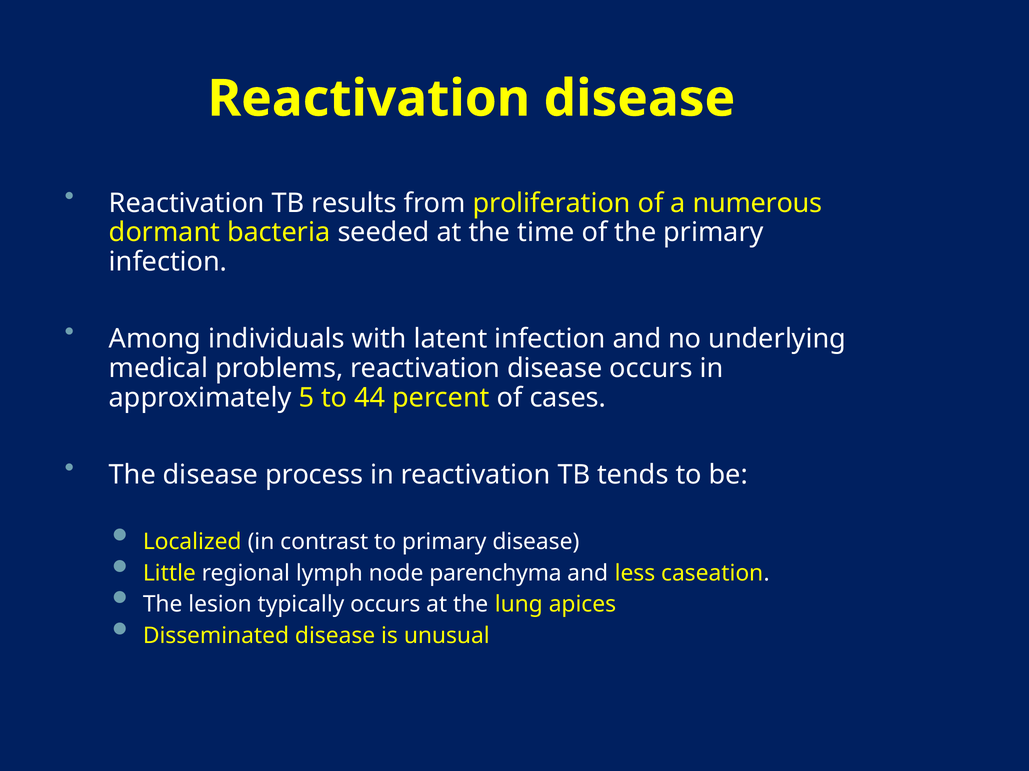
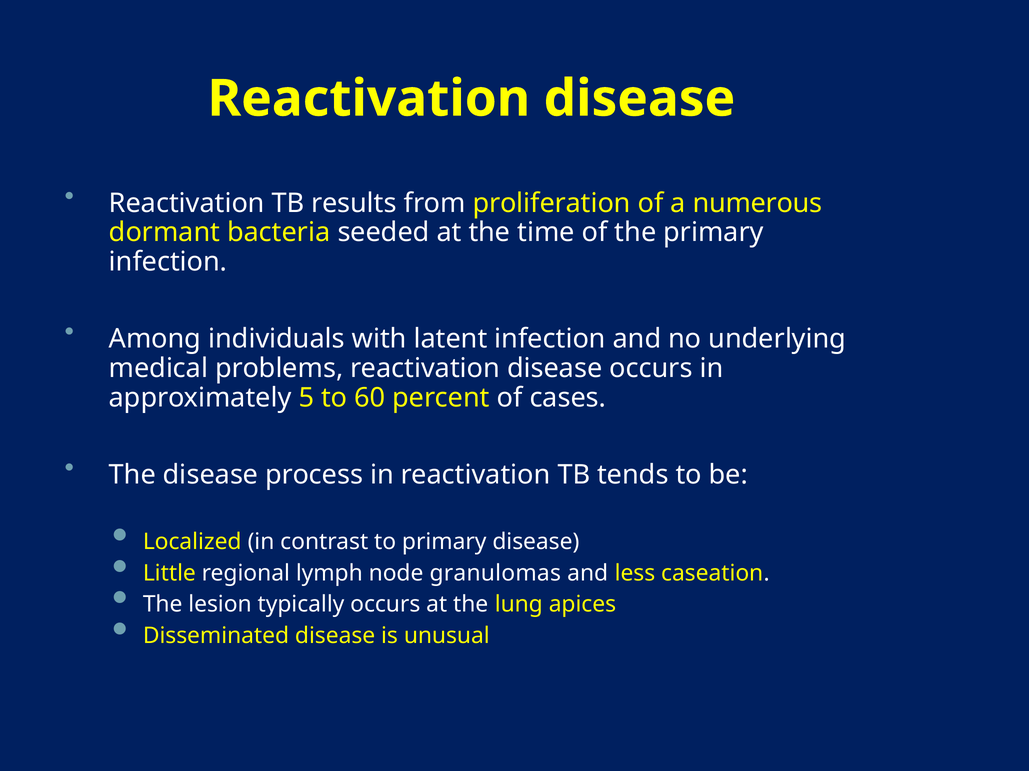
44: 44 -> 60 (370, 398)
parenchyma: parenchyma -> granulomas (495, 574)
